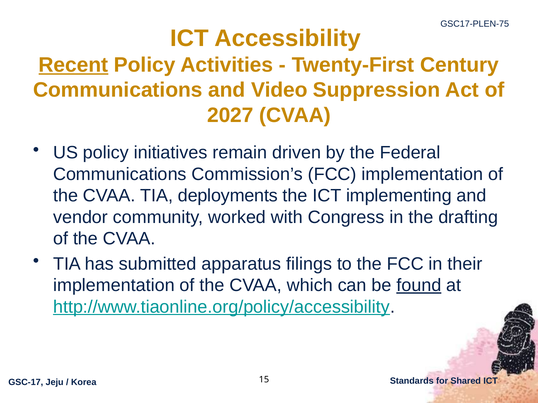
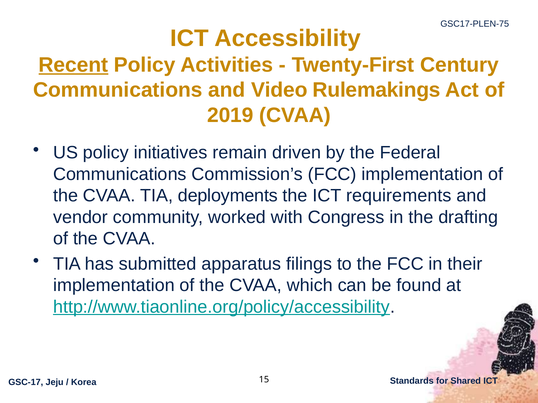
Suppression: Suppression -> Rulemakings (377, 90)
2027: 2027 -> 2019 (230, 115)
implementing: implementing -> requirements (399, 196)
found underline: present -> none (419, 286)
